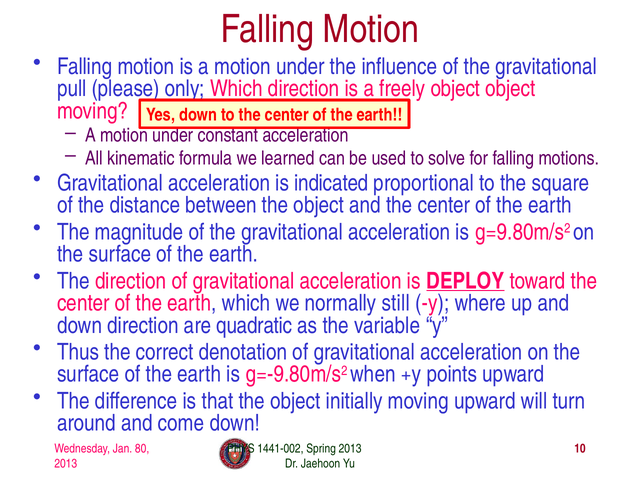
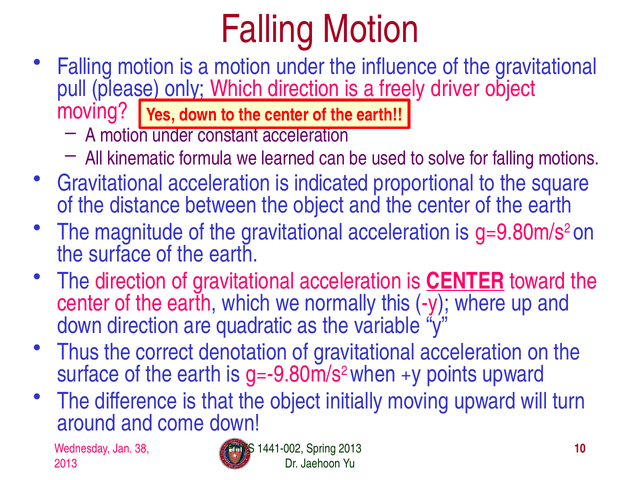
object: object -> driver (455, 89)
is DEPLOY: DEPLOY -> CENTER (465, 281)
still: still -> this (396, 303)
80: 80 -> 38 (142, 449)
